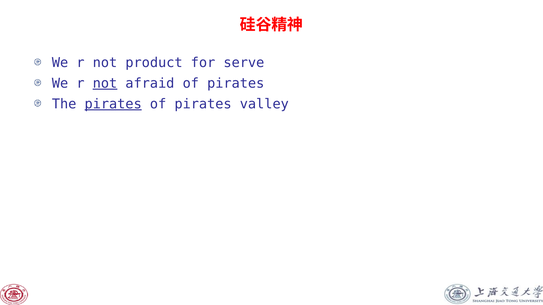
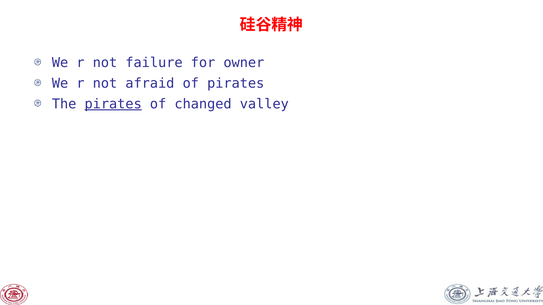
product: product -> failure (154, 63)
serve: serve -> owner (244, 63)
not underline: present -> none (105, 83)
pirates: pirates -> changed (203, 104)
